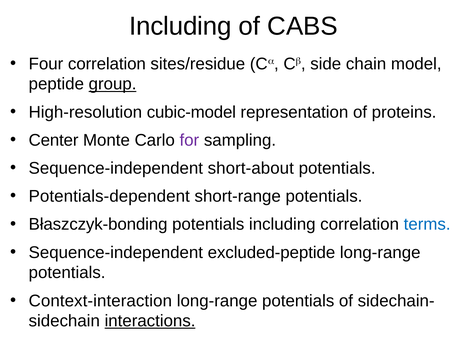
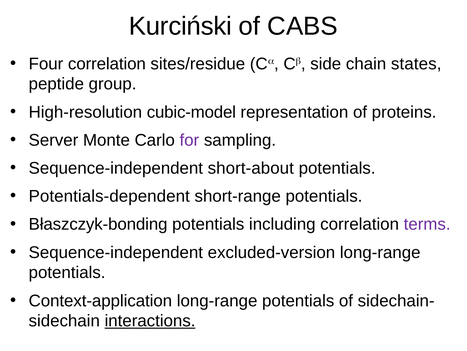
Including: Including -> Kurciński (180, 26)
model: model -> states (416, 64)
group underline: present -> none (113, 84)
Center: Center -> Server (53, 140)
terms colour: blue -> purple (427, 224)
excluded-peptide: excluded-peptide -> excluded-version (271, 252)
Context-interaction: Context-interaction -> Context-application (100, 300)
